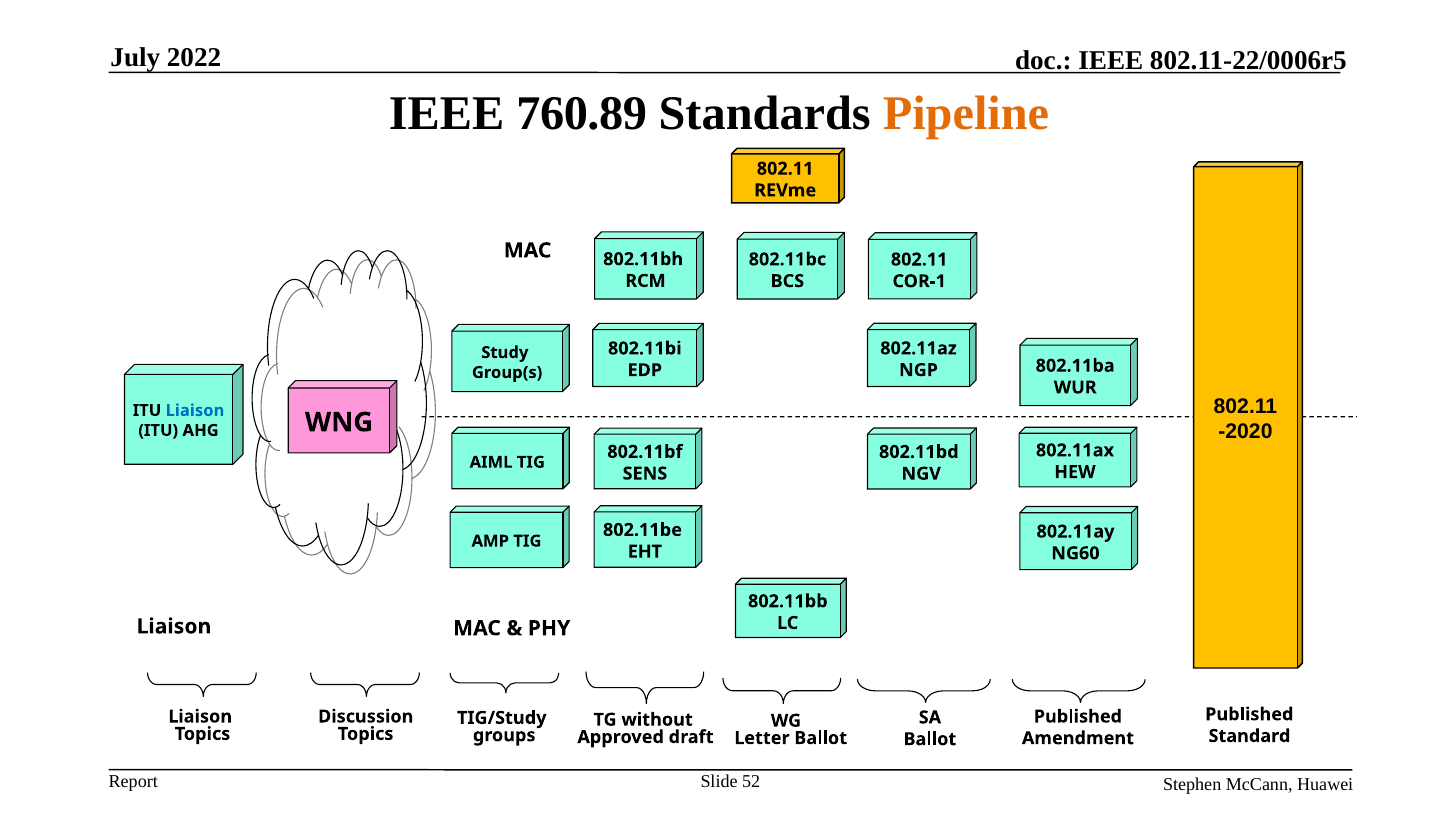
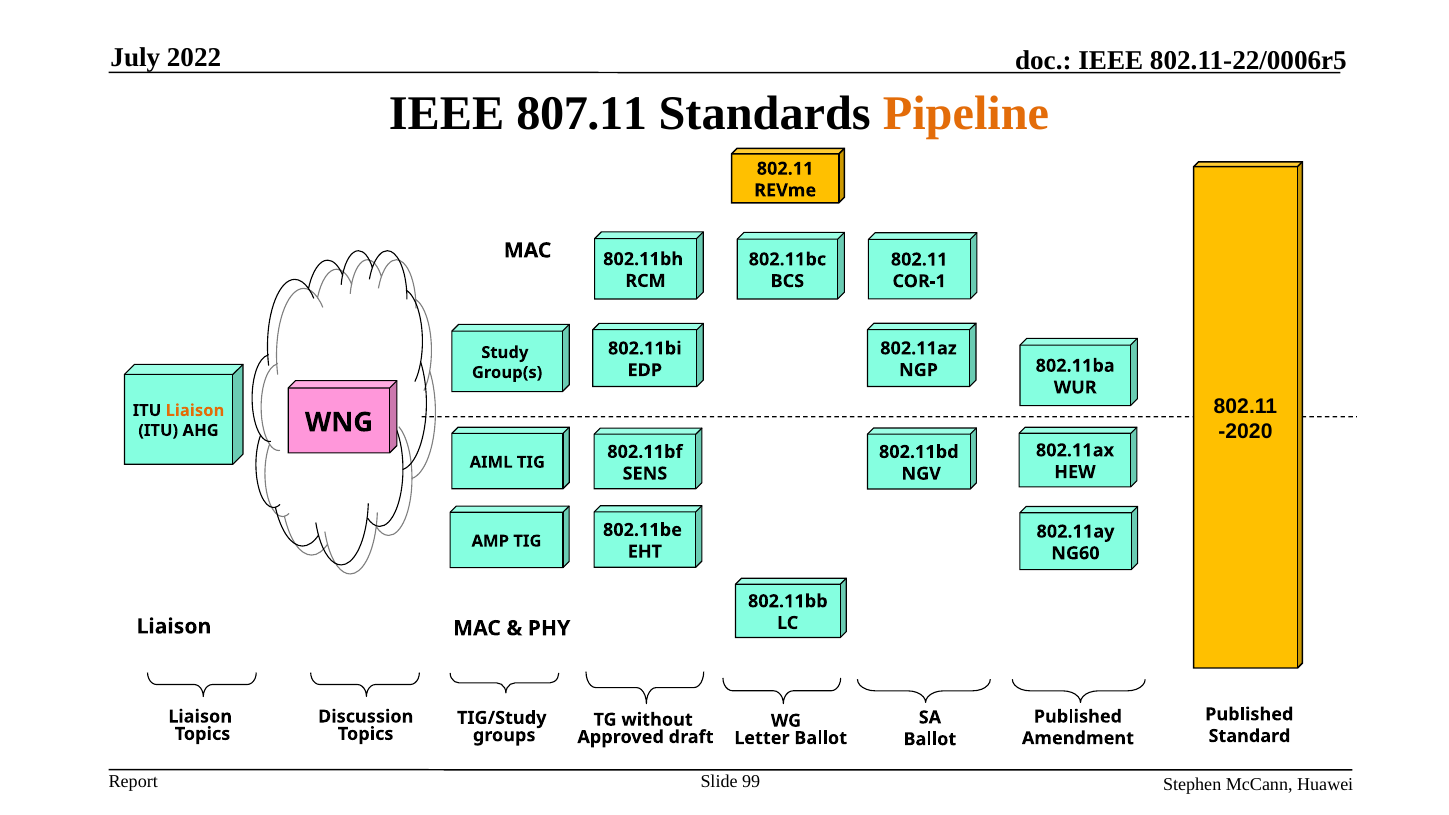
760.89: 760.89 -> 807.11 (582, 113)
Liaison colour: blue -> orange (195, 411)
52: 52 -> 99 (751, 782)
